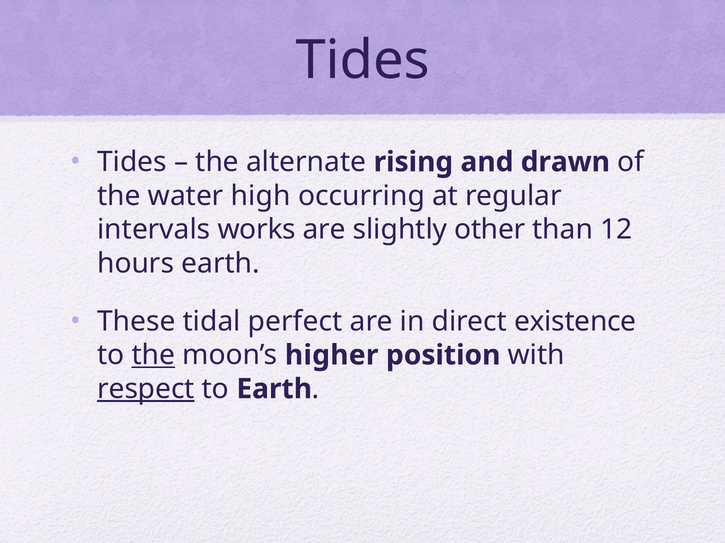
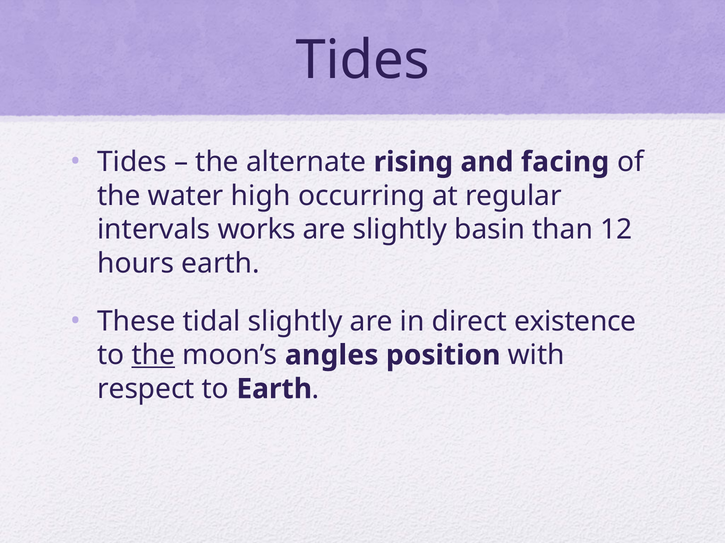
drawn: drawn -> facing (565, 162)
other: other -> basin (490, 230)
tidal perfect: perfect -> slightly (295, 322)
higher: higher -> angles (332, 356)
respect underline: present -> none (146, 389)
